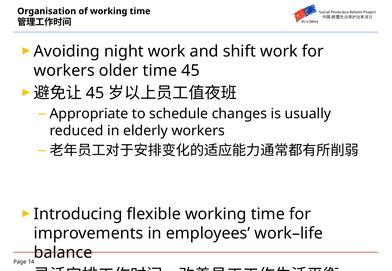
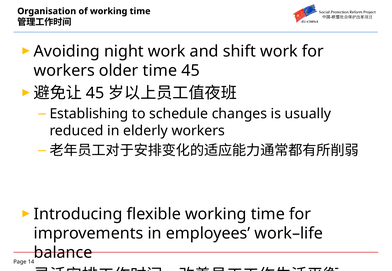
Appropriate: Appropriate -> Establishing (89, 114)
